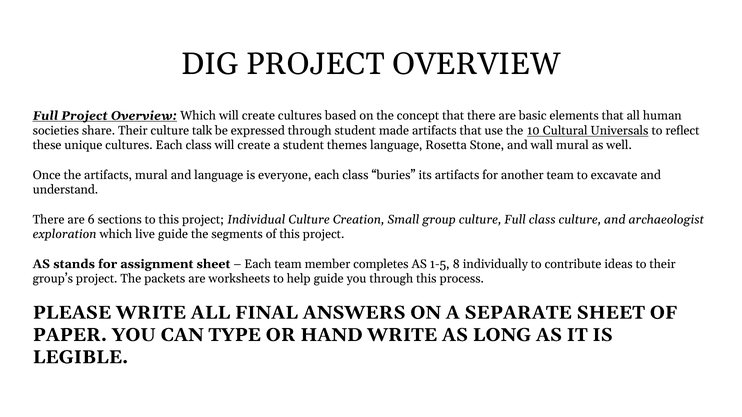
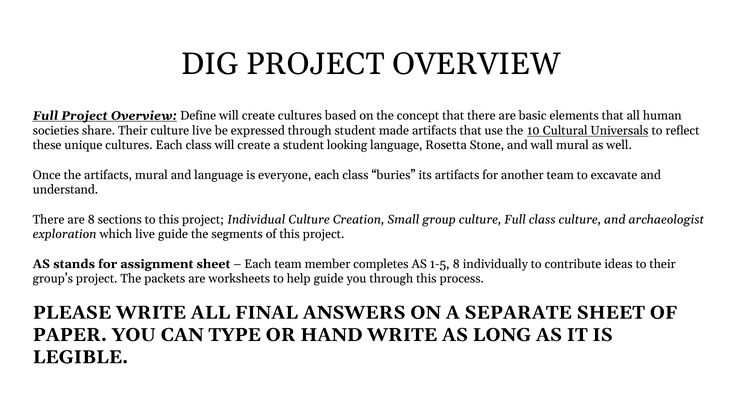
Overview Which: Which -> Define (198, 116)
culture talk: talk -> live (202, 131)
themes: themes -> looking (347, 146)
are 6: 6 -> 8 (91, 220)
